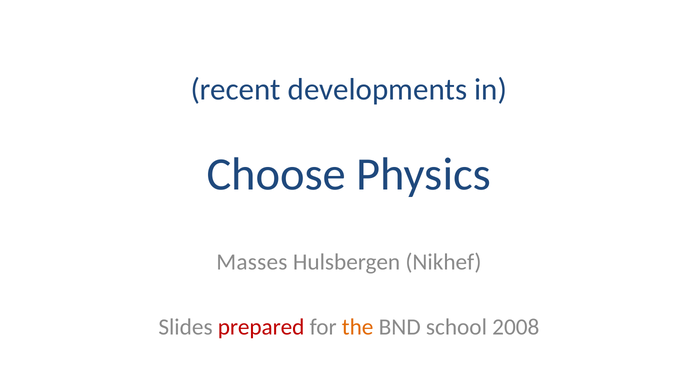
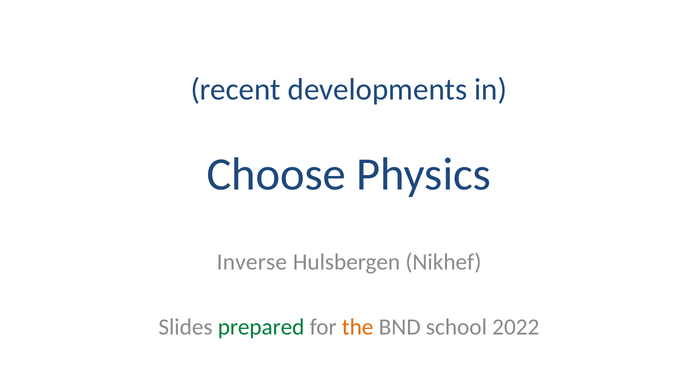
Masses: Masses -> Inverse (252, 263)
prepared colour: red -> green (261, 328)
2008: 2008 -> 2022 (516, 328)
